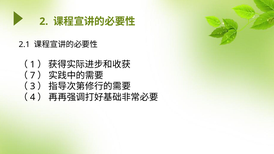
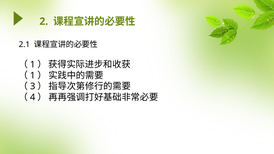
7: 7 -> 1 (33, 75)
